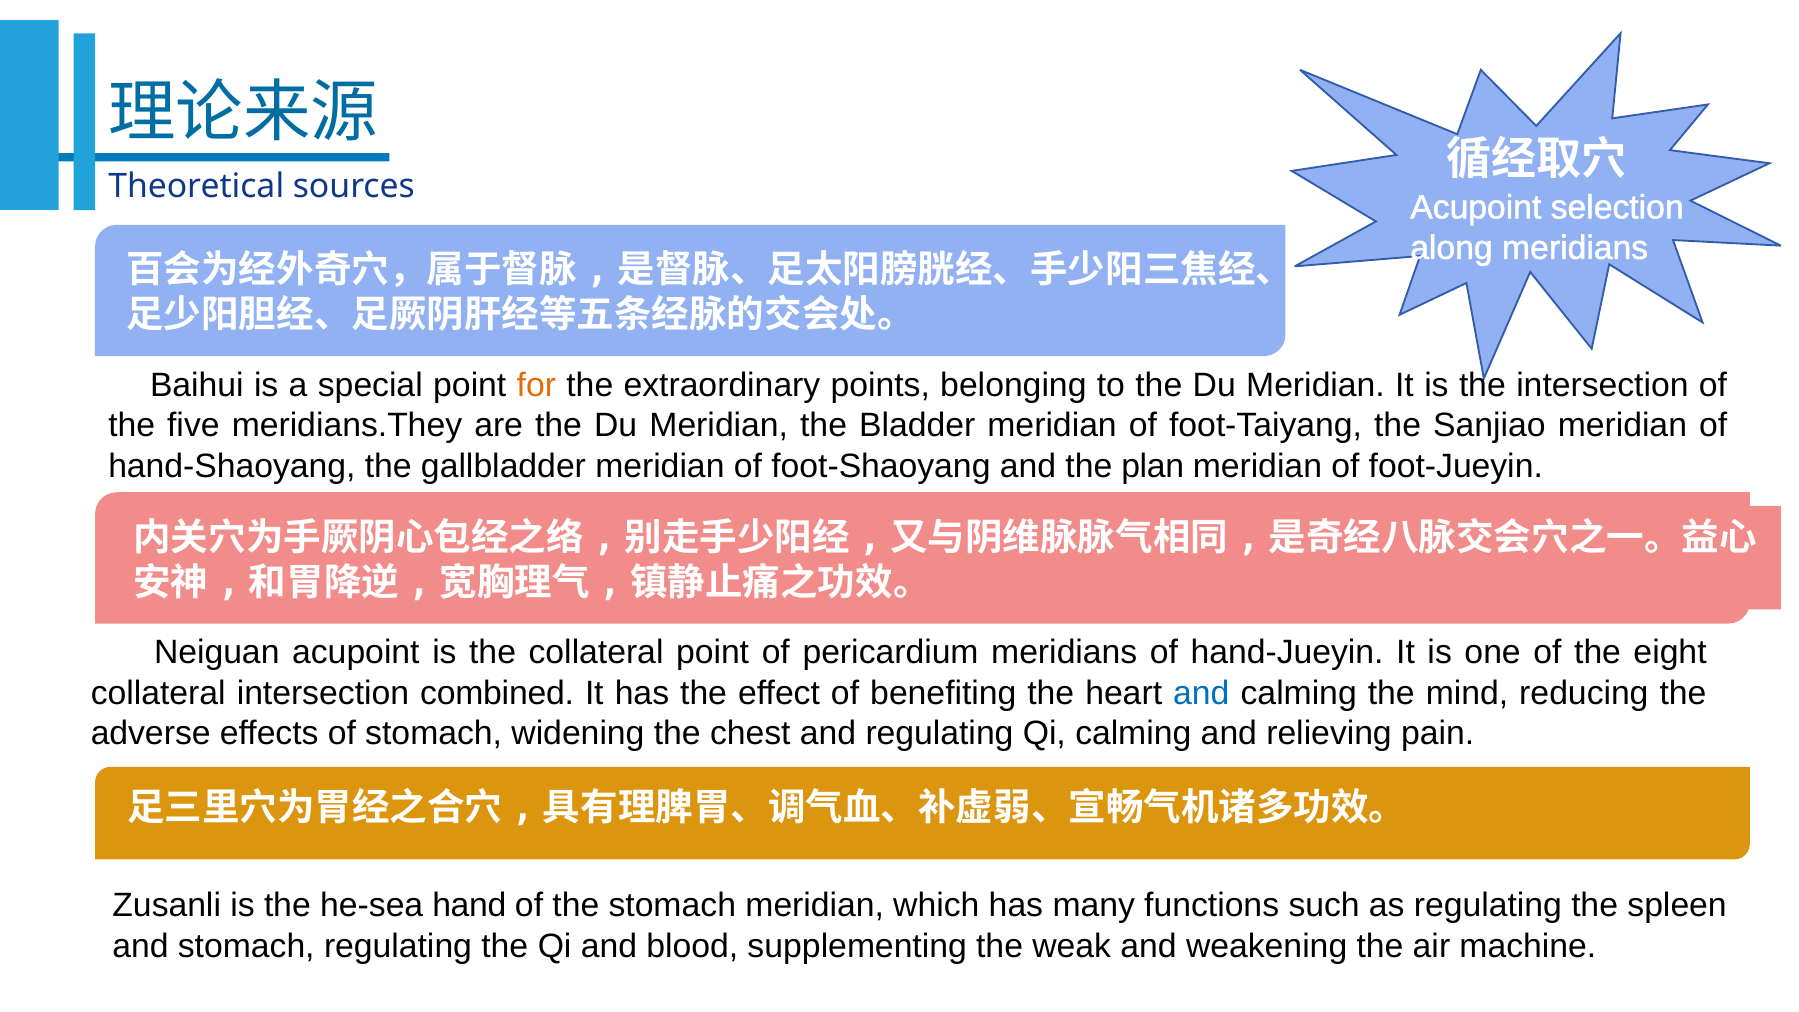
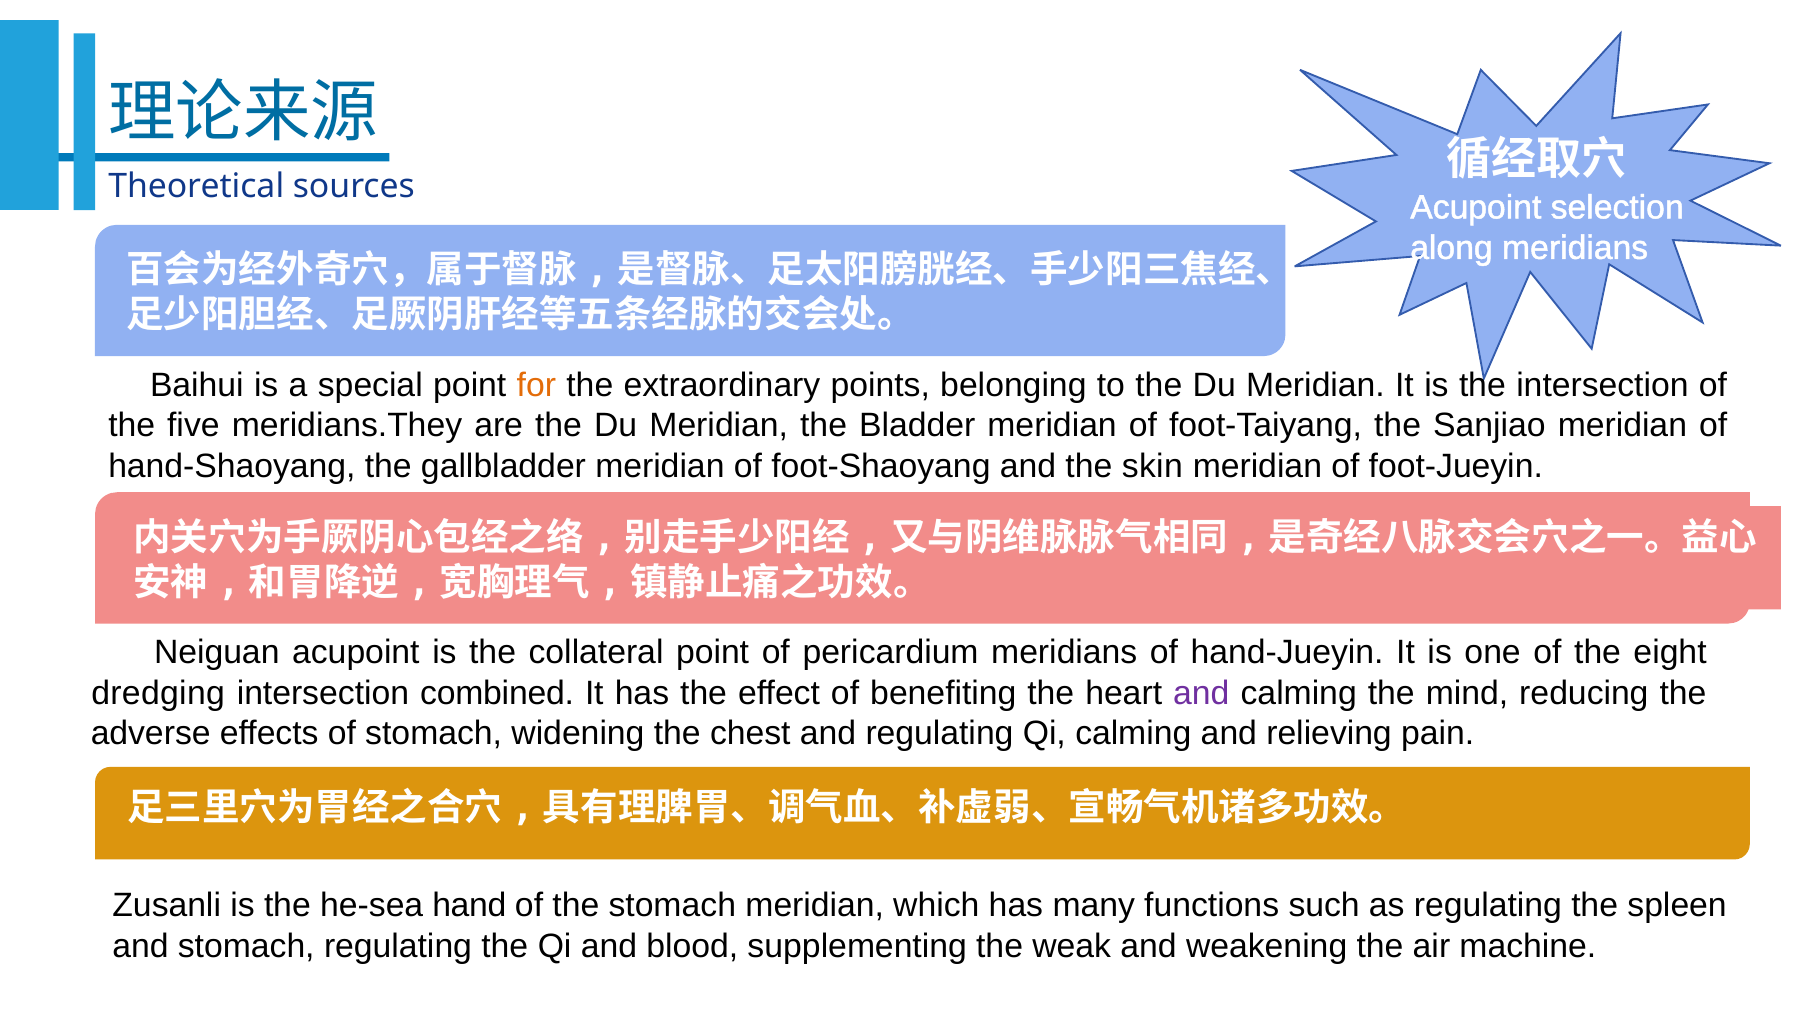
plan: plan -> skin (1152, 466)
collateral: collateral -> dredging (158, 693)
and colour: blue -> purple (1201, 693)
